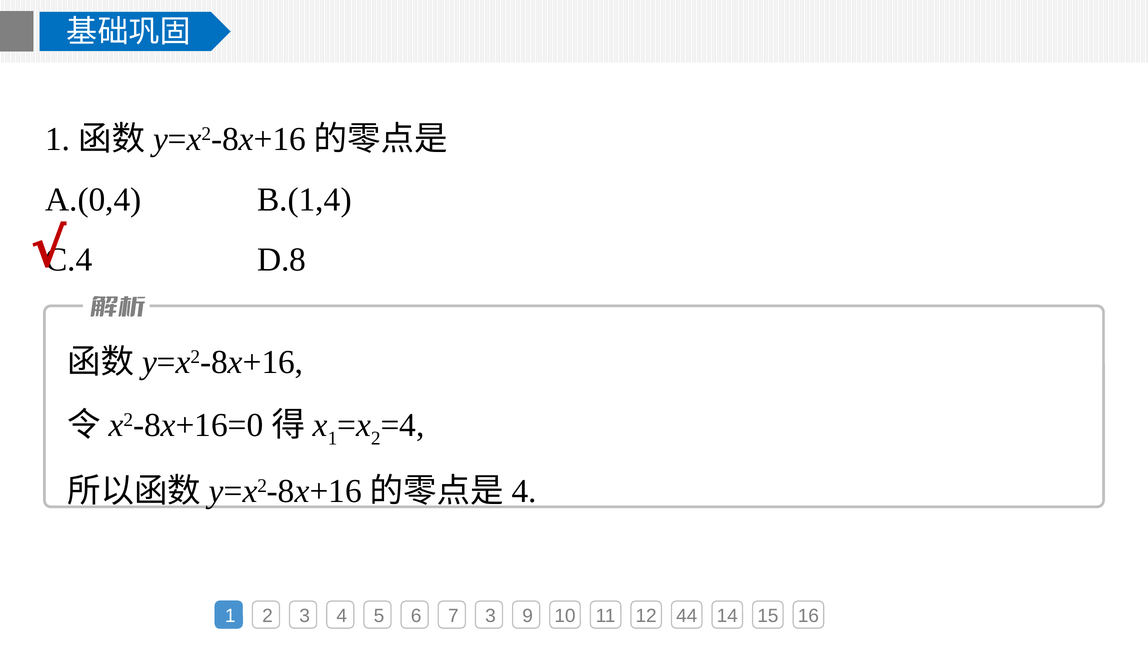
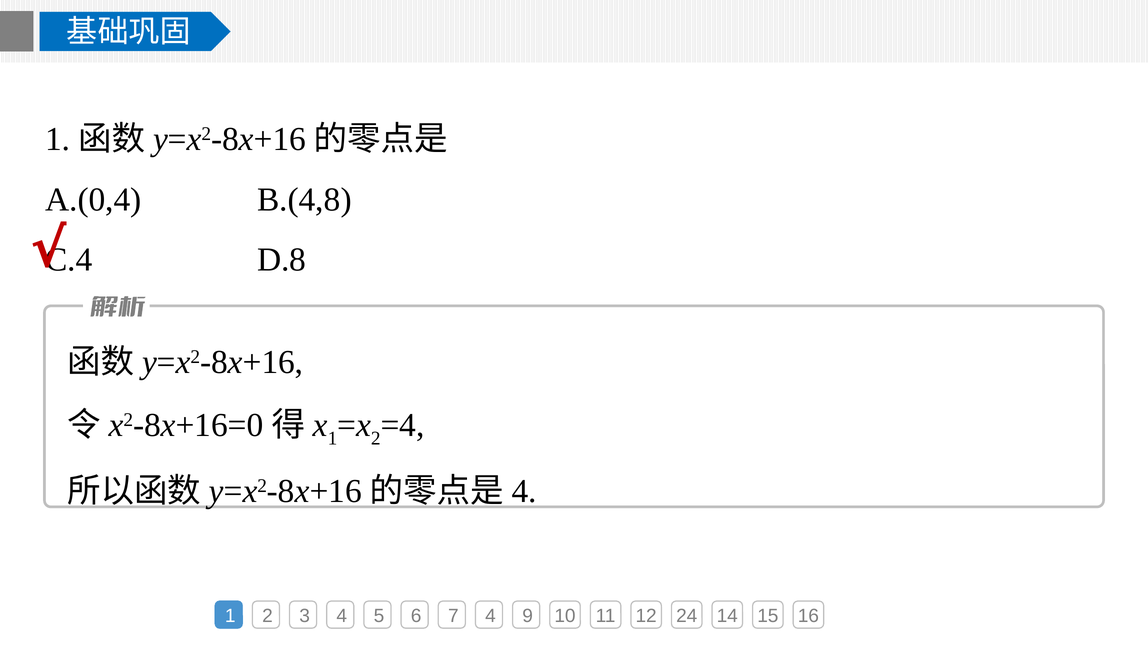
B.(1,4: B.(1,4 -> B.(4,8 (304, 199)
7 3: 3 -> 4 (490, 616)
44: 44 -> 24 (687, 616)
